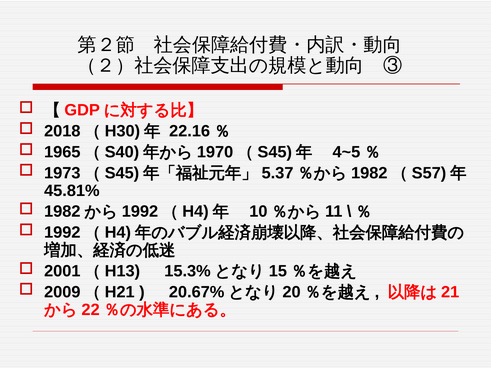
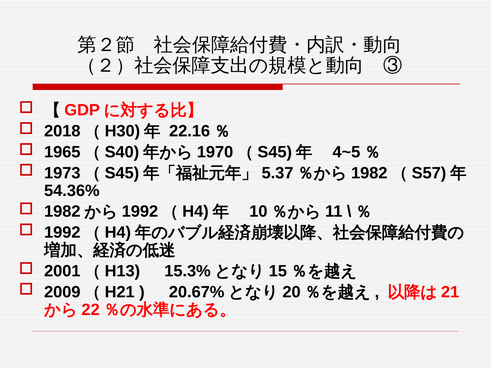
45.81%: 45.81% -> 54.36% (72, 191)
